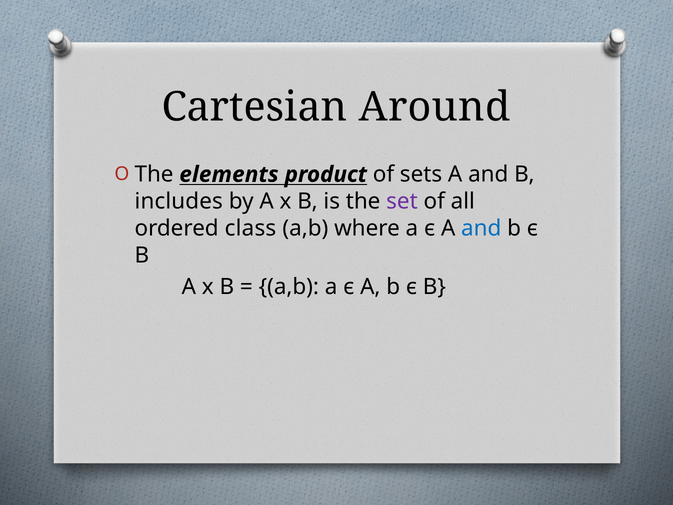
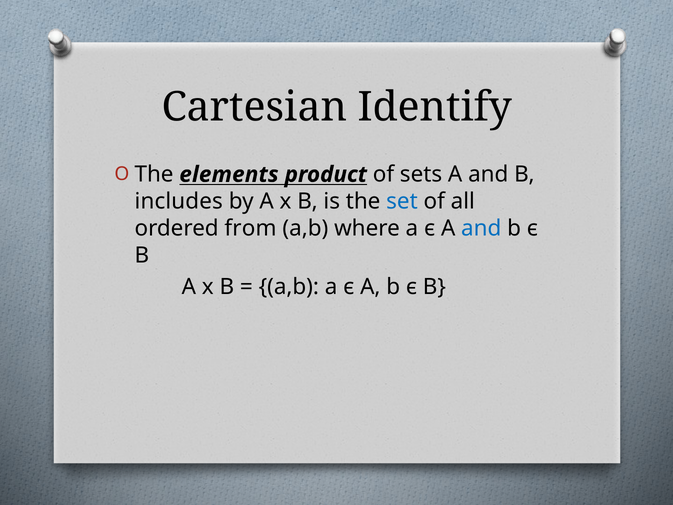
Around: Around -> Identify (435, 107)
set colour: purple -> blue (402, 201)
class: class -> from (250, 228)
